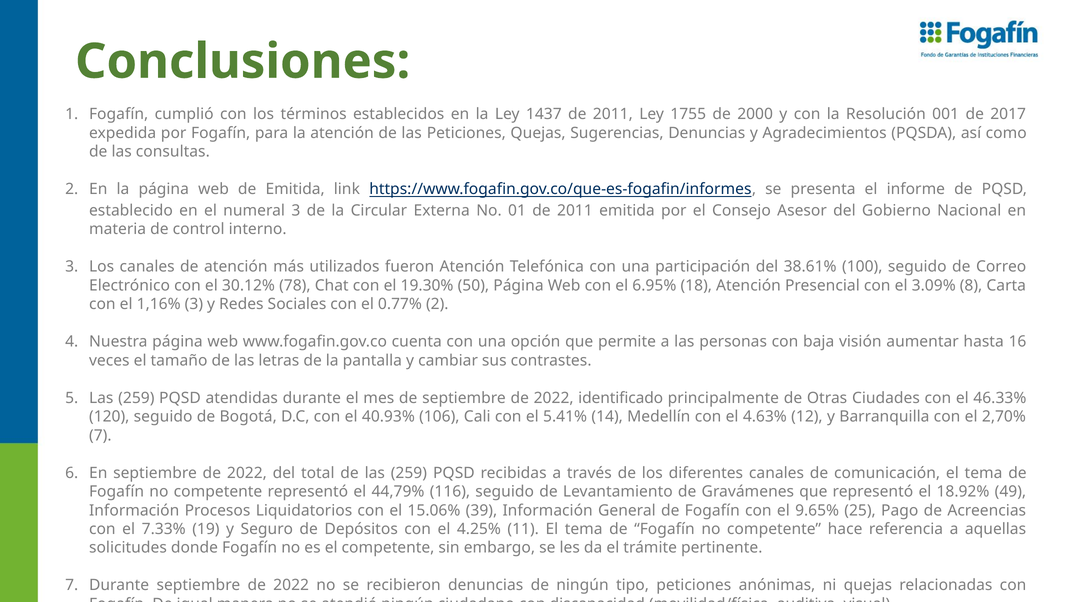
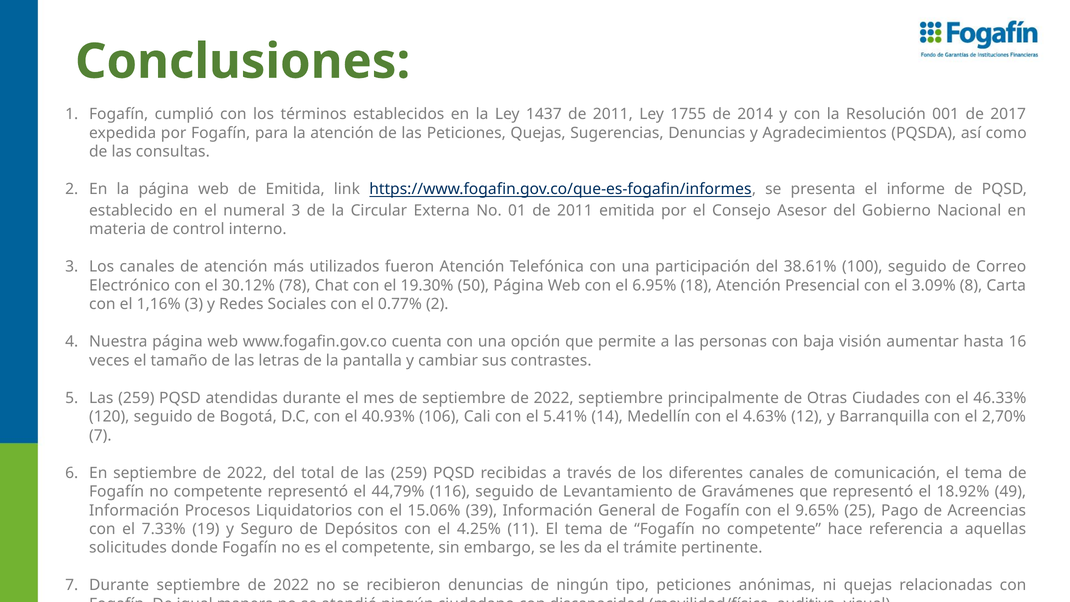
2000: 2000 -> 2014 (755, 114)
2022 identificado: identificado -> septiembre (621, 398)
